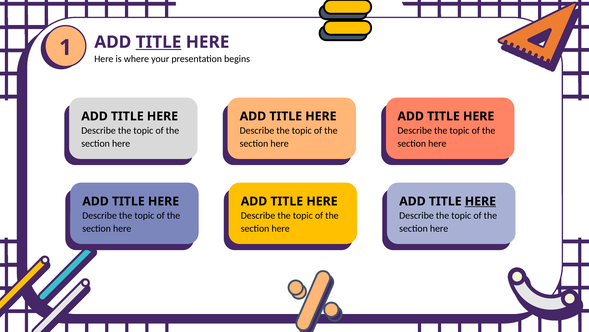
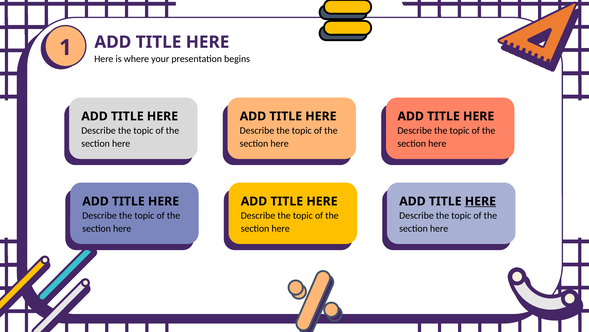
TITLE underline: present -> none (159, 42)
